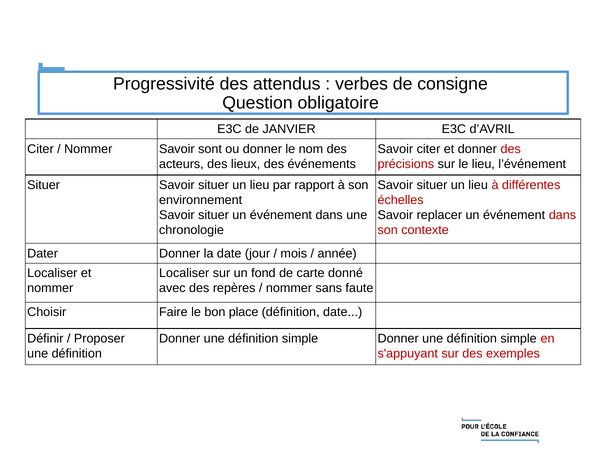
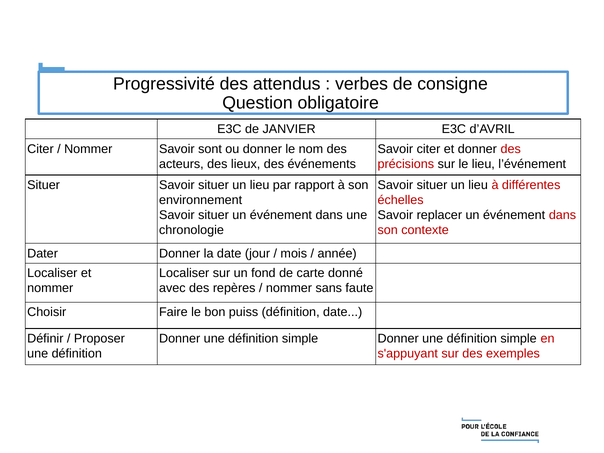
place: place -> puiss (244, 312)
